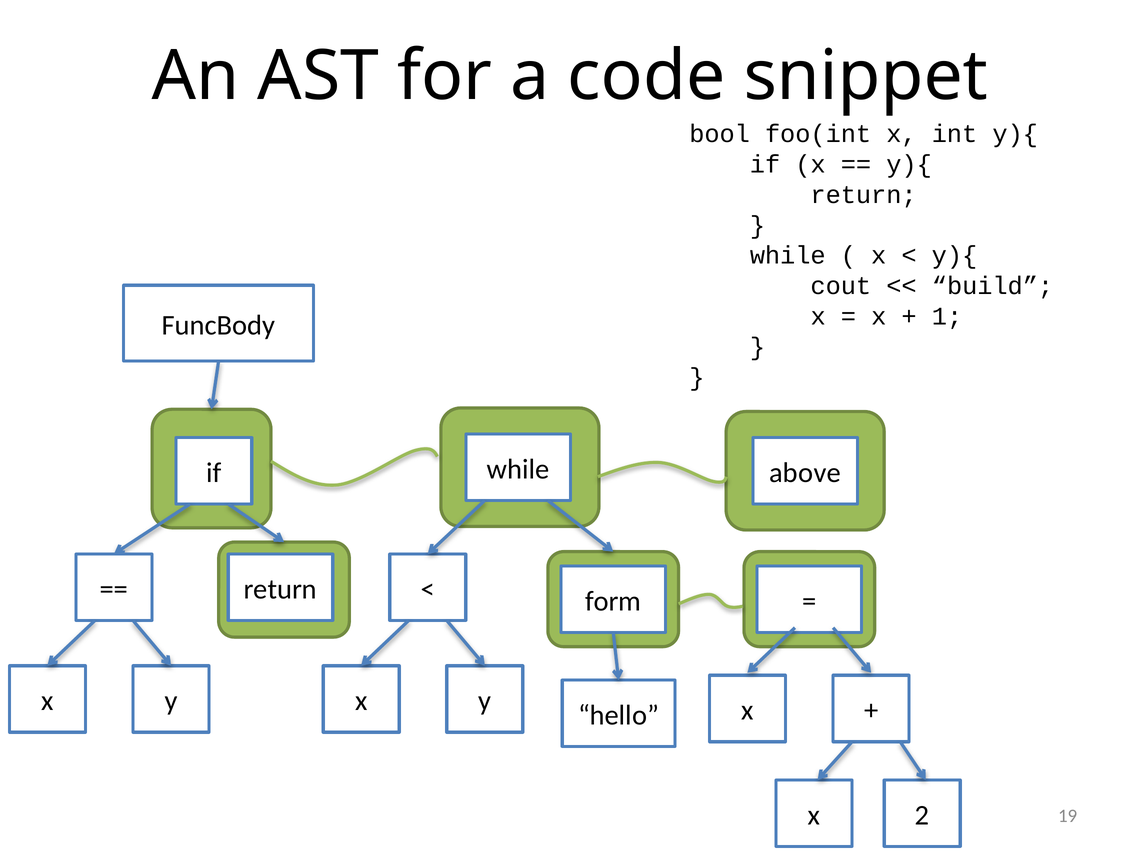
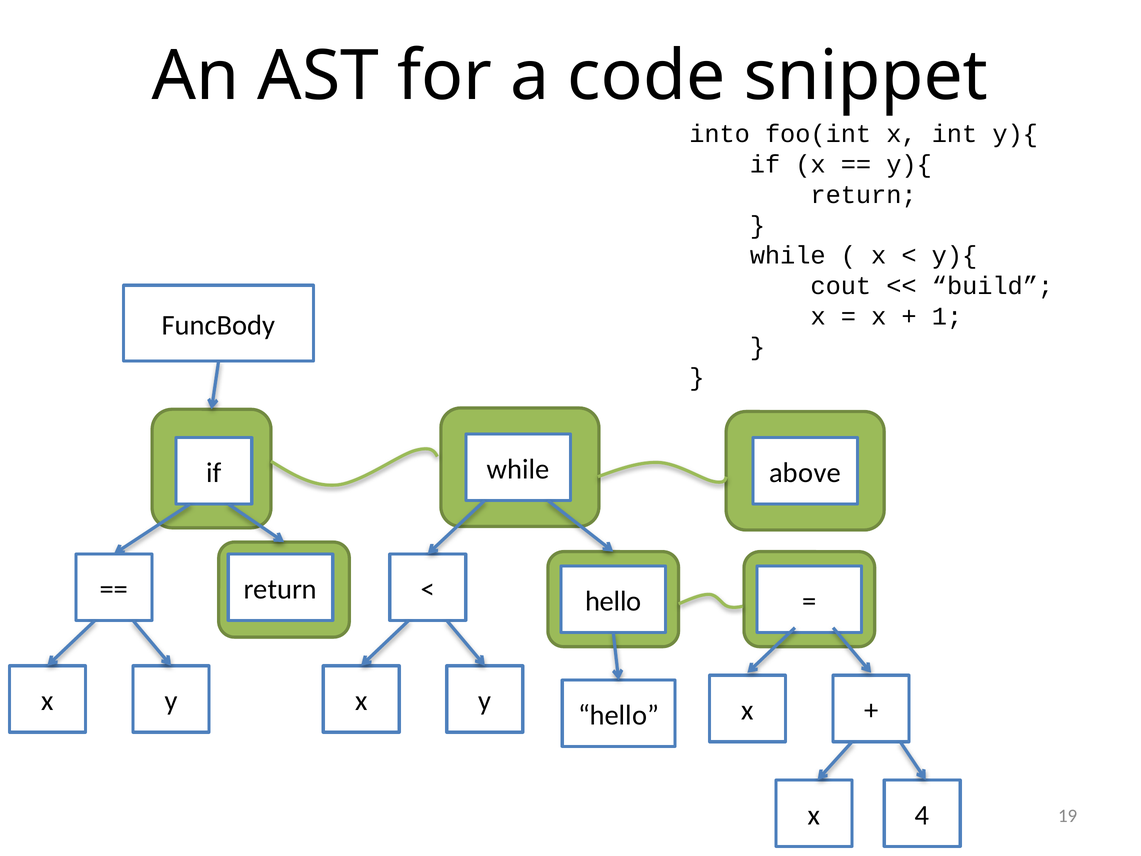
bool: bool -> into (720, 134)
form: form -> hello (613, 601)
2: 2 -> 4 (922, 815)
